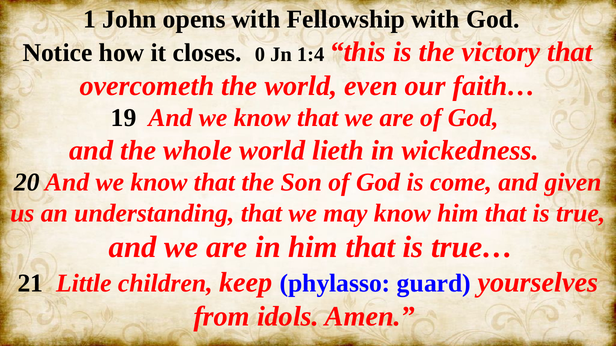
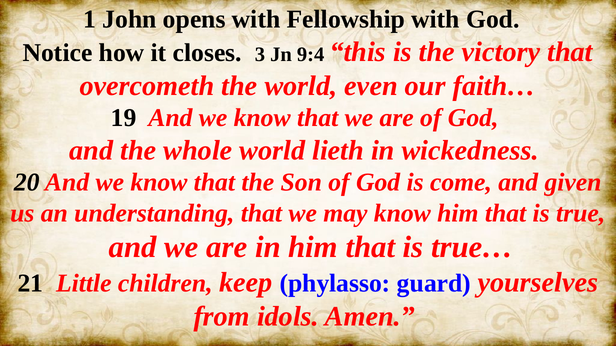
0: 0 -> 3 (260, 55)
1:4: 1:4 -> 9:4 (311, 55)
